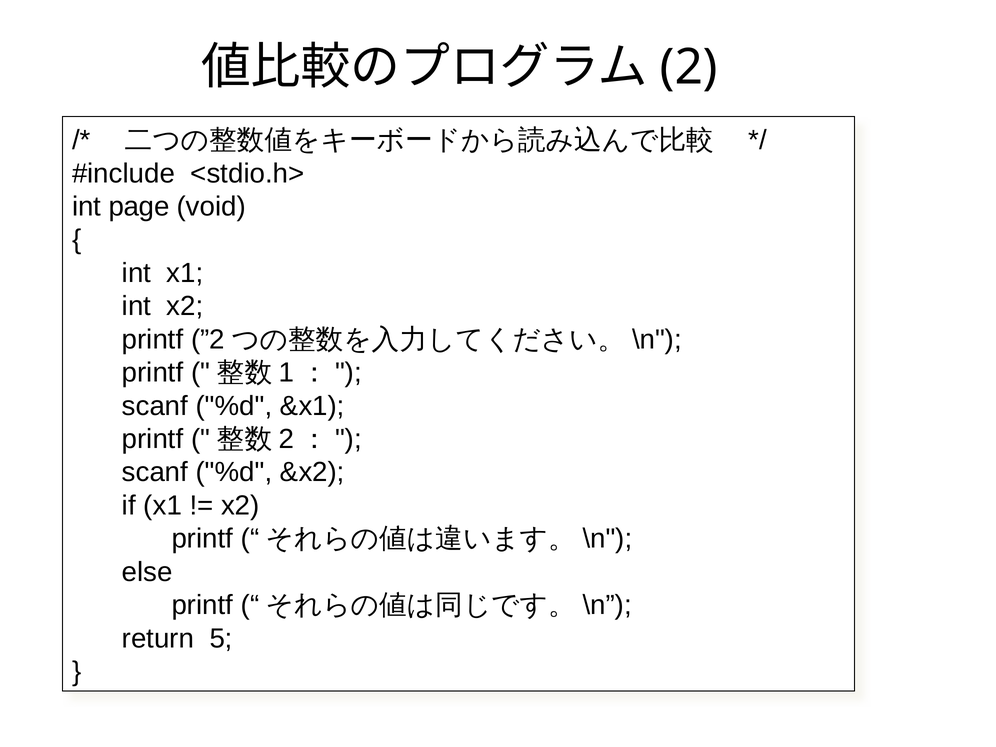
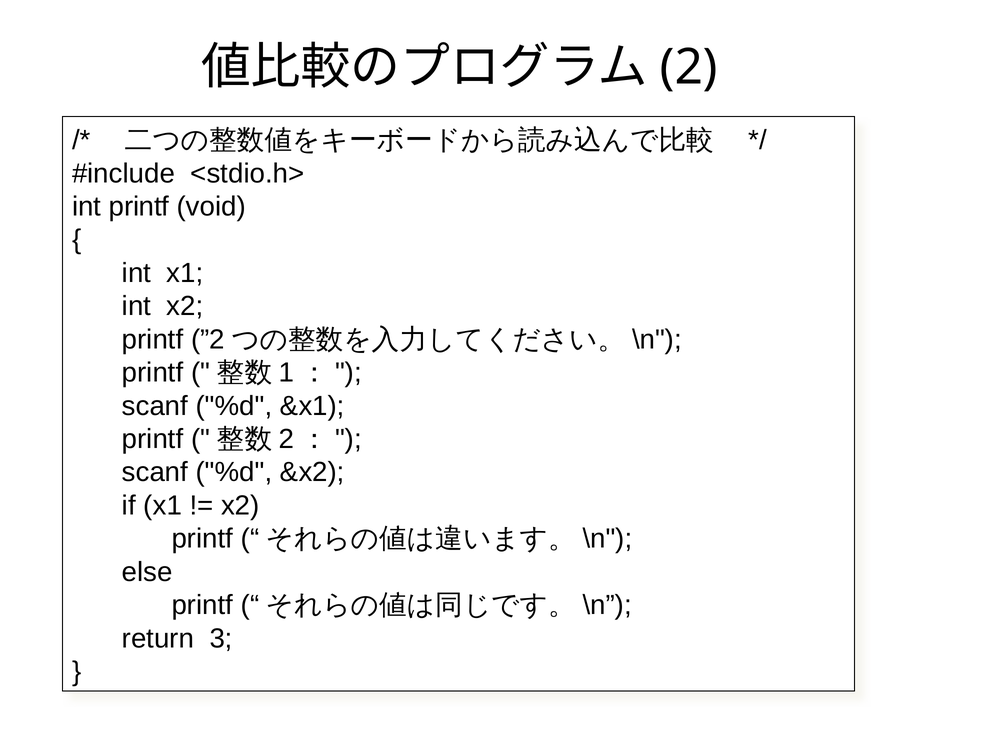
int page: page -> printf (139, 207)
5: 5 -> 3 (221, 638)
